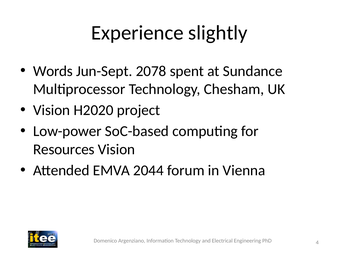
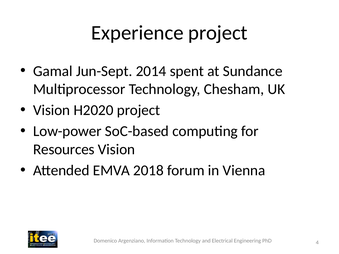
Experience slightly: slightly -> project (218, 33)
Words: Words -> Gamal (53, 71)
2078: 2078 -> 2014 (151, 71)
2044: 2044 -> 2018 (148, 171)
